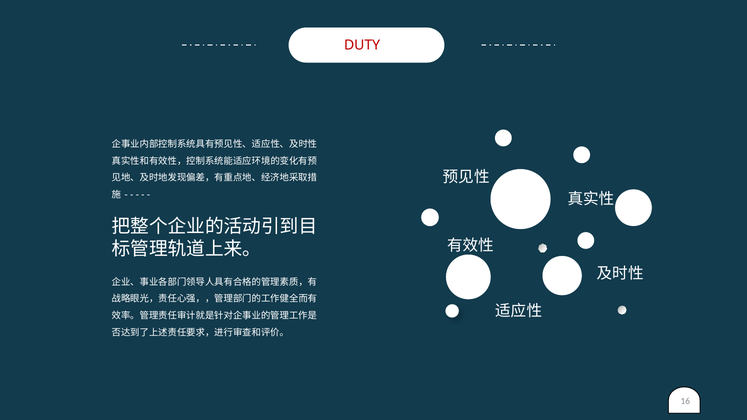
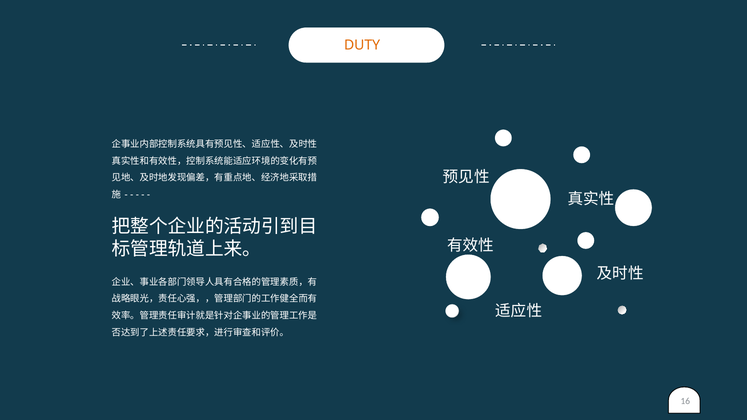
DUTY colour: red -> orange (362, 45)
